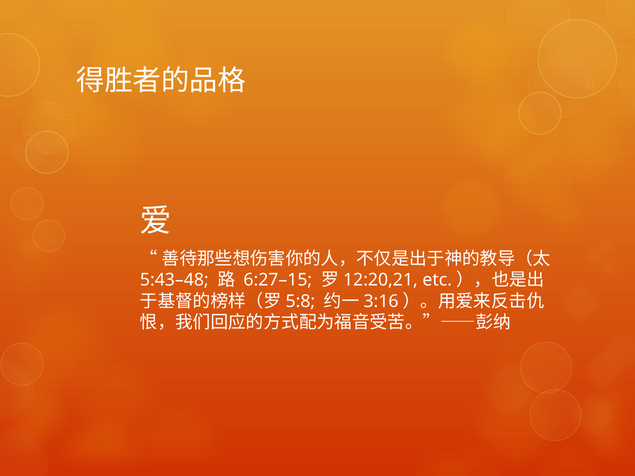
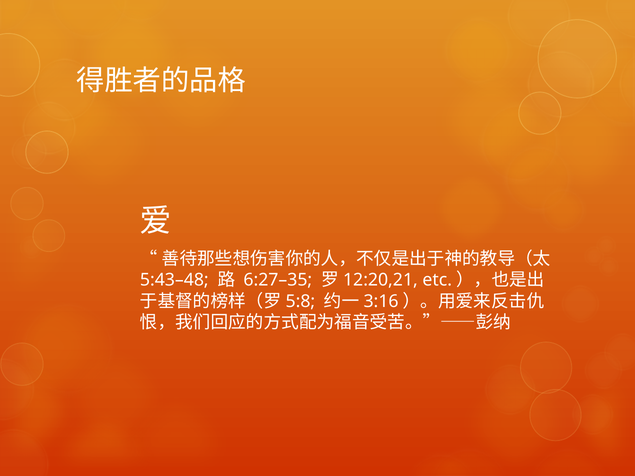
6:27–15: 6:27–15 -> 6:27–35 (278, 280)
